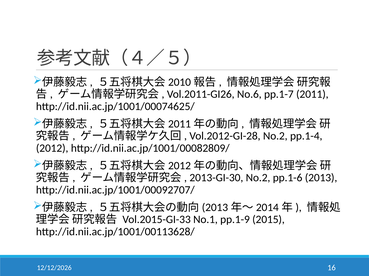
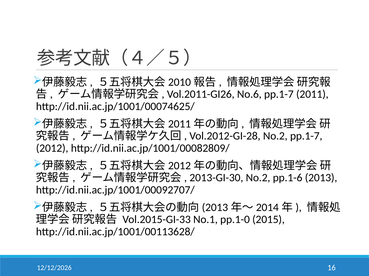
No.2 pp.1-4: pp.1-4 -> pp.1-7 (306, 136)
pp.1-9: pp.1-9 -> pp.1-0 (235, 220)
